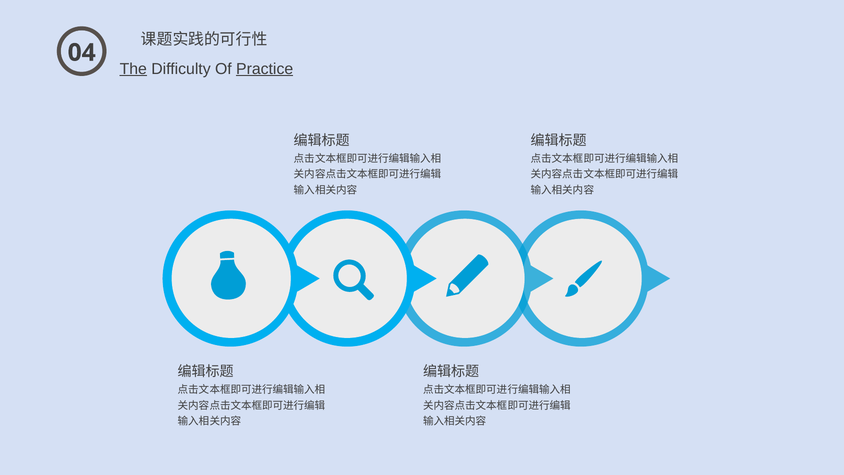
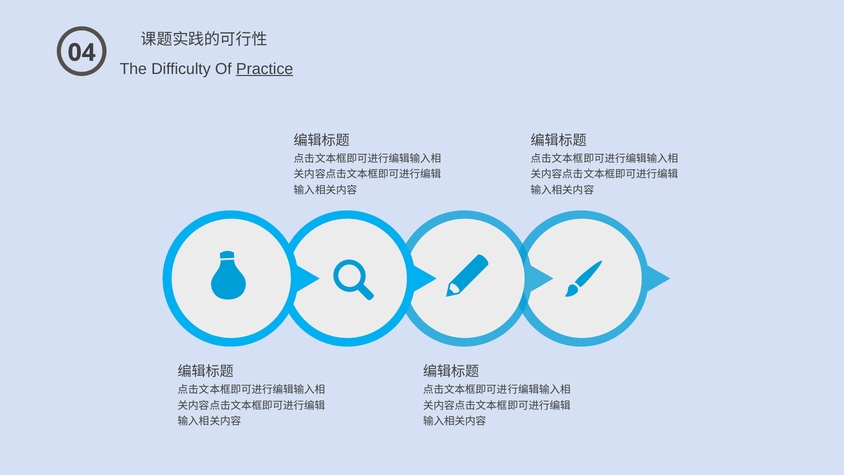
The underline: present -> none (133, 69)
